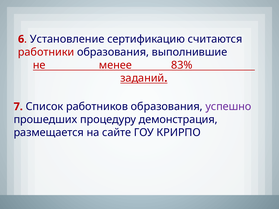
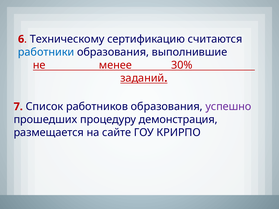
Установление: Установление -> Техническому (67, 39)
работники colour: red -> blue (46, 52)
83%: 83% -> 30% (182, 65)
